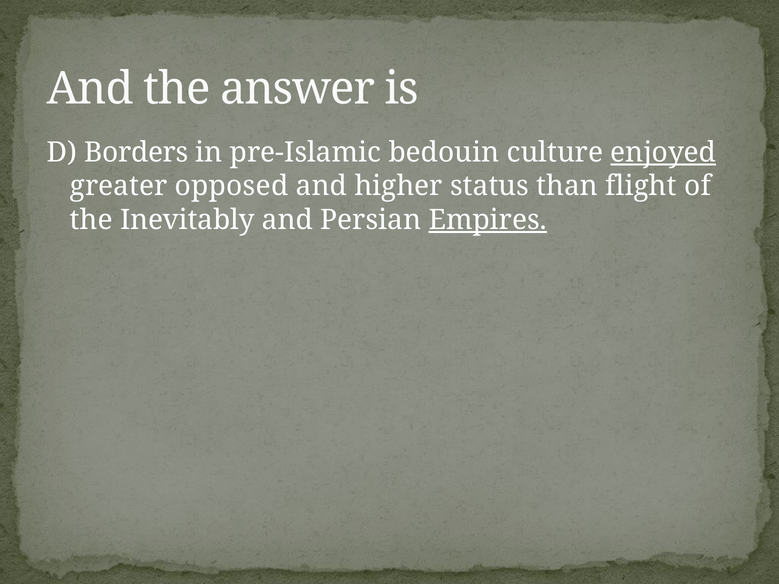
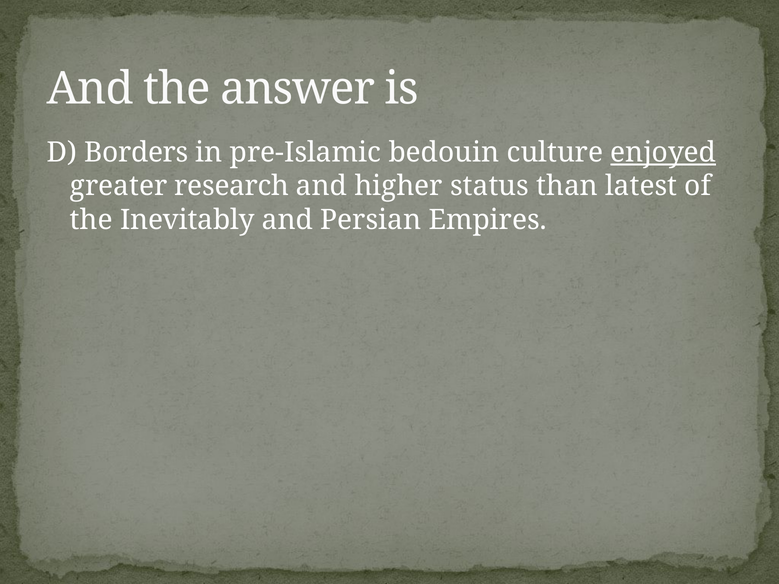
opposed: opposed -> research (232, 186)
flight: flight -> latest (641, 186)
Empires underline: present -> none (488, 220)
